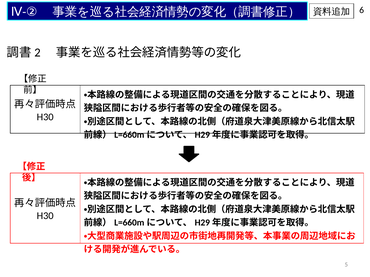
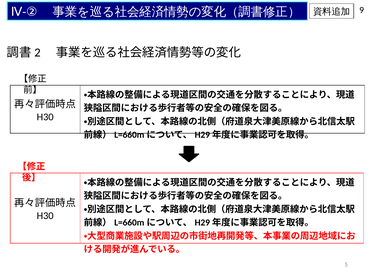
6: 6 -> 9 (362, 10)
